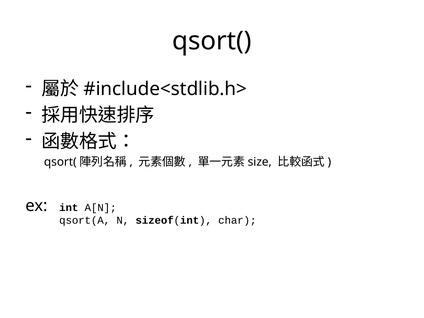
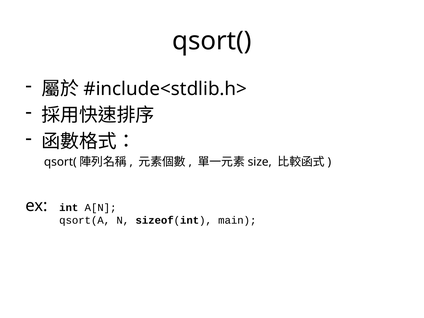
char: char -> main (237, 220)
